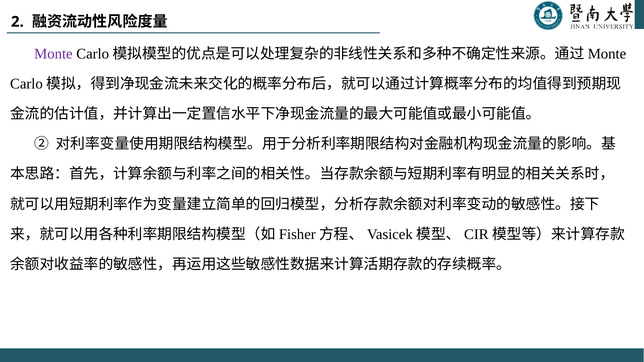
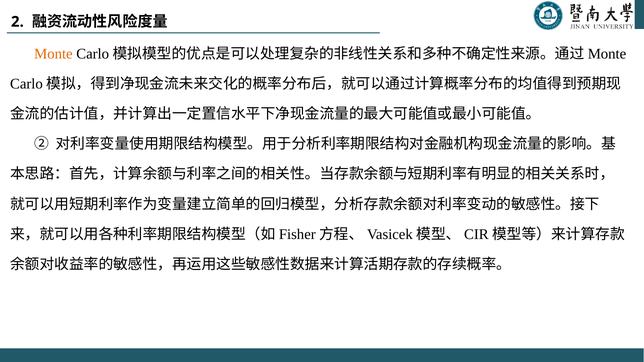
Monte colour: purple -> orange (53, 54)
